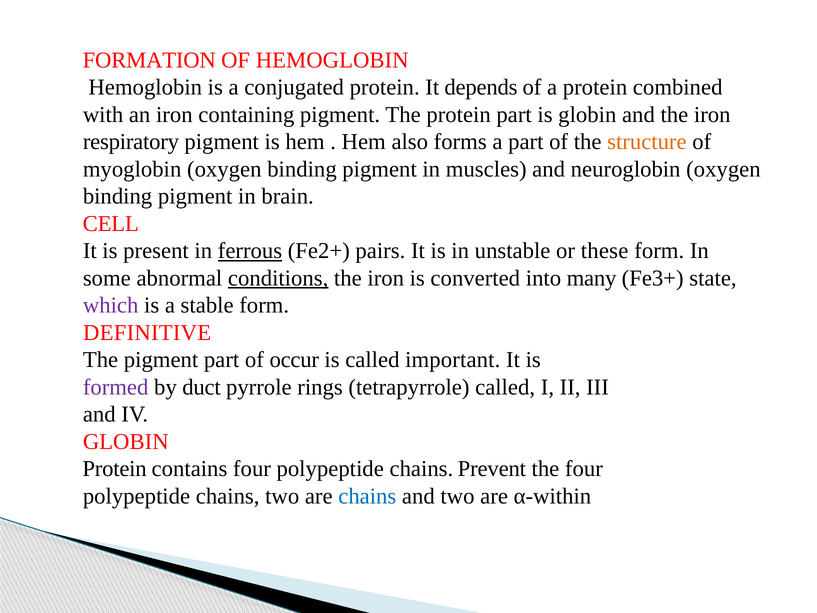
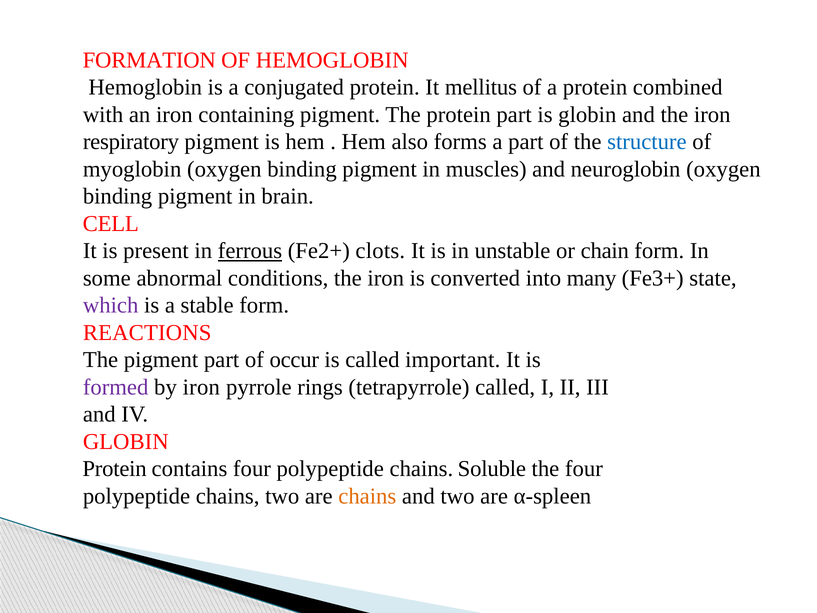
depends: depends -> mellitus (481, 87)
structure colour: orange -> blue (647, 142)
pairs: pairs -> clots (380, 251)
these: these -> chain (605, 251)
conditions underline: present -> none (278, 278)
DEFINITIVE: DEFINITIVE -> REACTIONS (147, 333)
by duct: duct -> iron (201, 387)
Prevent: Prevent -> Soluble (492, 469)
chains colour: blue -> orange (367, 496)
α-within: α-within -> α-spleen (552, 496)
